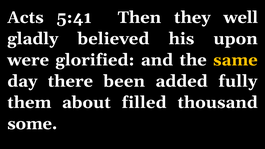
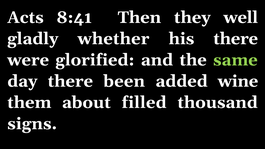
5:41: 5:41 -> 8:41 (74, 17)
believed: believed -> whether (113, 39)
his upon: upon -> there (236, 39)
same colour: yellow -> light green (235, 60)
fully: fully -> wine (238, 81)
some: some -> signs (32, 124)
